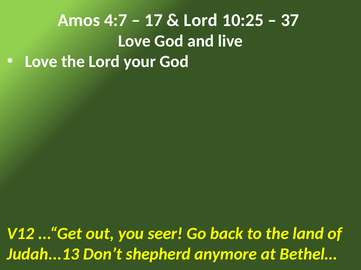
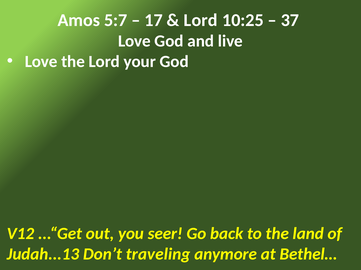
4:7: 4:7 -> 5:7 (116, 20)
shepherd: shepherd -> traveling (158, 255)
